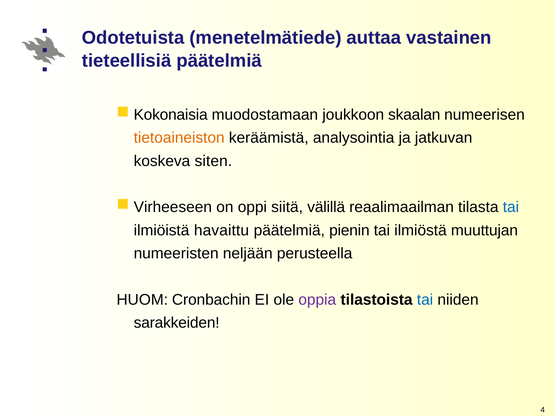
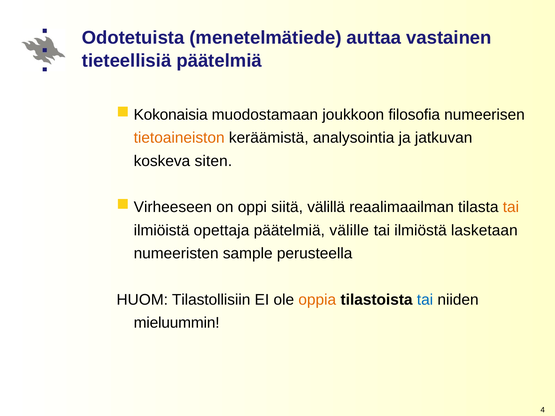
skaalan: skaalan -> filosofia (414, 115)
tai colour: blue -> orange (511, 207)
havaittu: havaittu -> opettaja (221, 230)
pienin: pienin -> välille (349, 230)
muuttujan: muuttujan -> lasketaan (484, 230)
neljään: neljään -> sample (248, 254)
Cronbachin: Cronbachin -> Tilastollisiin (211, 300)
oppia colour: purple -> orange (317, 300)
sarakkeiden: sarakkeiden -> mieluummin (177, 323)
